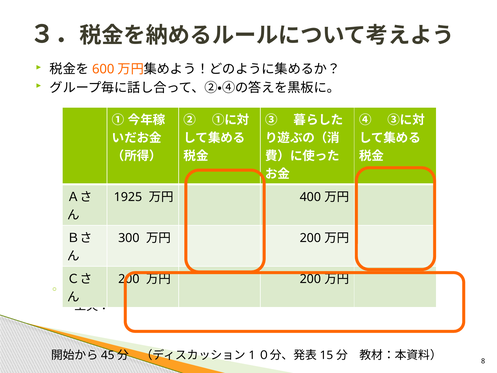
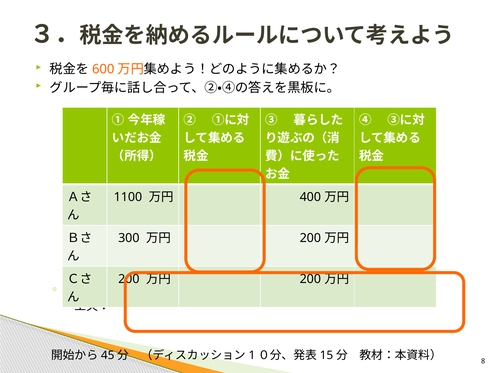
1925: 1925 -> 1100 (128, 197)
